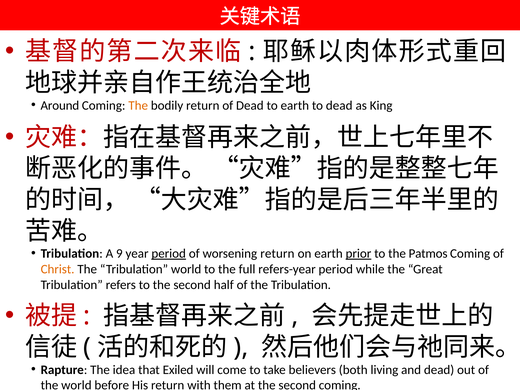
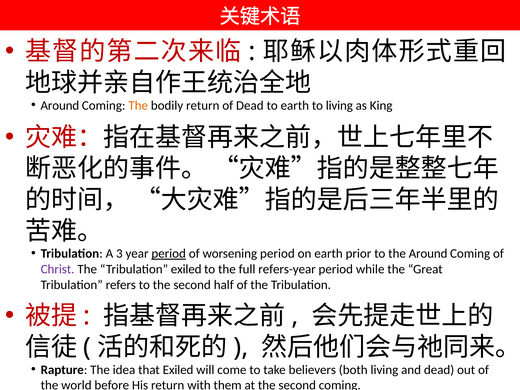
to dead: dead -> living (339, 105)
9: 9 -> 3 (119, 254)
worsening return: return -> period (277, 254)
prior underline: present -> none (358, 254)
the Patmos: Patmos -> Around (428, 254)
Christ colour: orange -> purple (58, 269)
Tribulation world: world -> exiled (186, 269)
